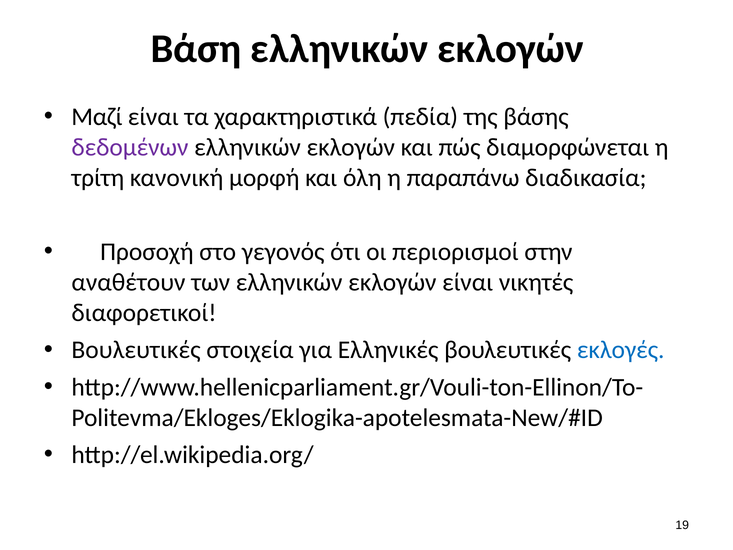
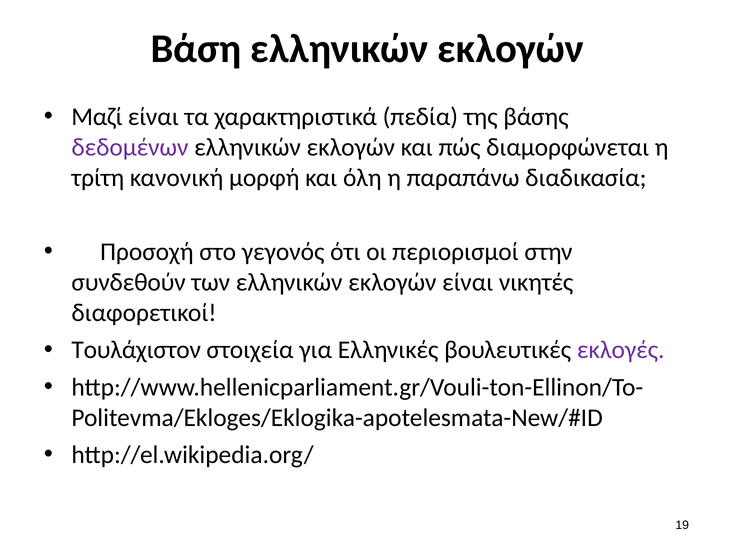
αναθέτουν: αναθέτουν -> συνδεθούν (129, 282)
Βουλευτικές: Βουλευτικές -> Τουλάχιστον (136, 350)
εκλογές colour: blue -> purple (621, 350)
